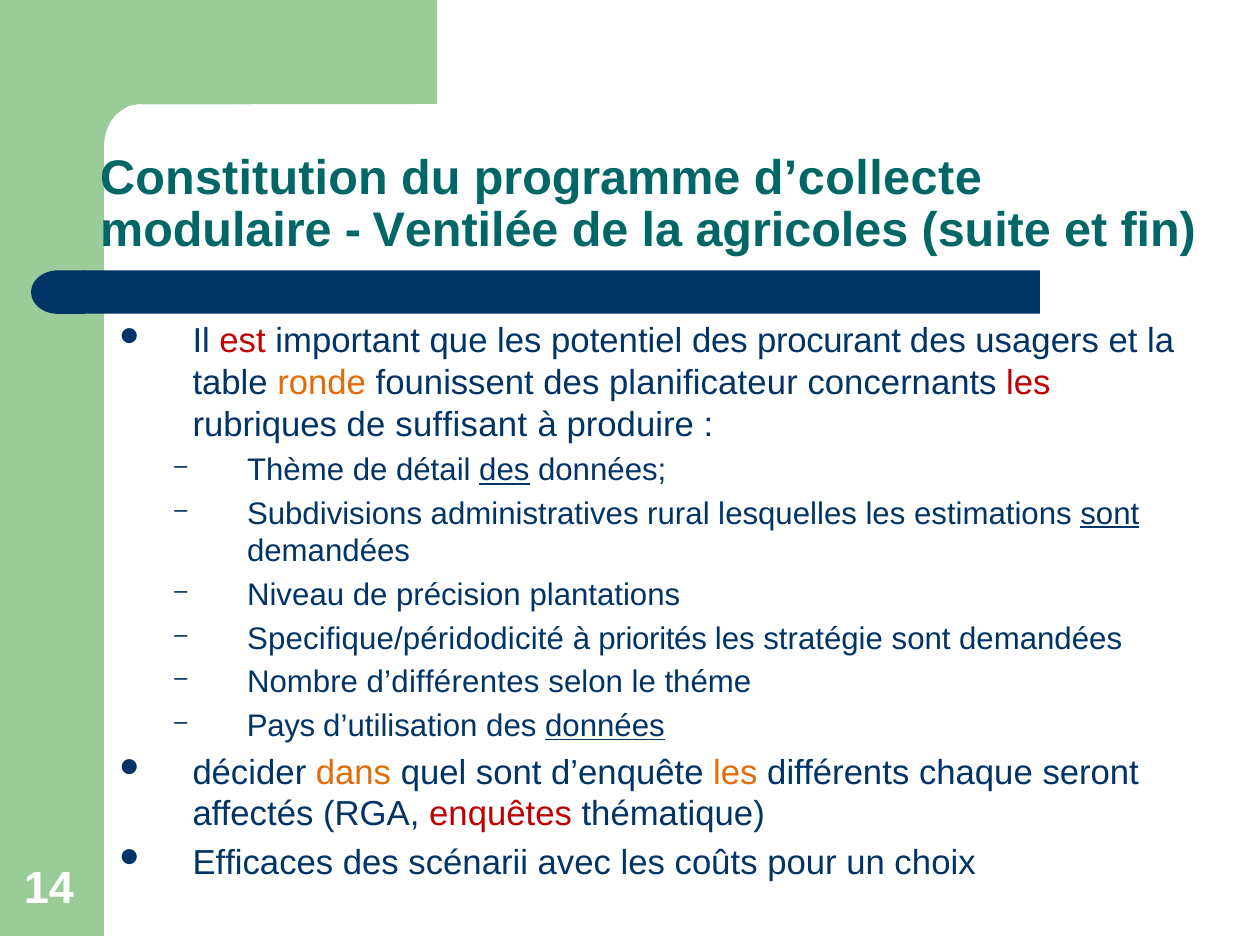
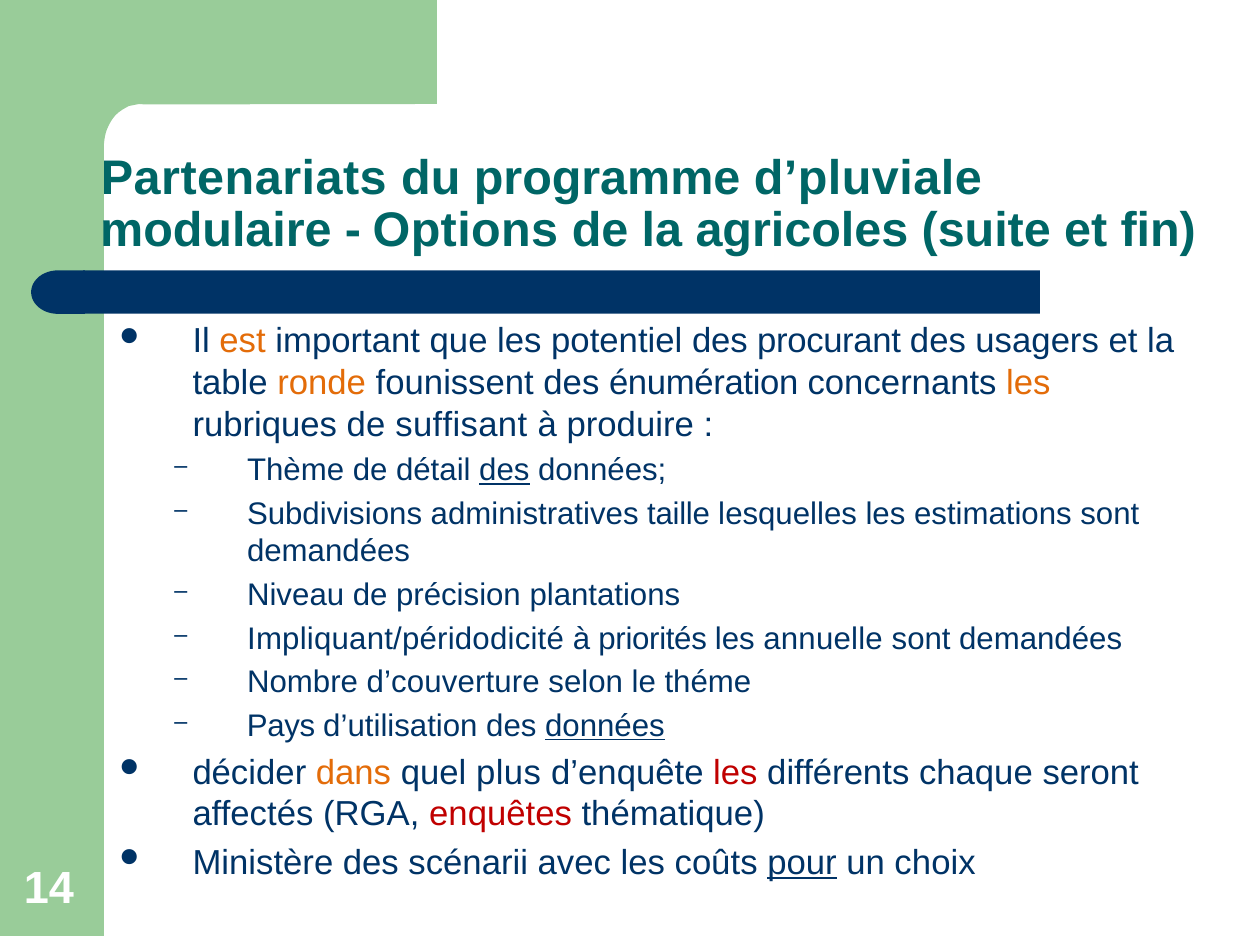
Constitution: Constitution -> Partenariats (244, 178)
d’collecte: d’collecte -> d’pluviale (868, 178)
Ventilée: Ventilée -> Options (465, 230)
est colour: red -> orange (243, 341)
planificateur: planificateur -> énumération (704, 383)
les colour: red -> orange (1028, 383)
rural: rural -> taille (679, 514)
sont underline: present -> none (1110, 514)
Specifique/péridodicité: Specifique/péridodicité -> Impliquant/péridodicité (406, 639)
stratégie: stratégie -> annuelle (823, 639)
d’différentes: d’différentes -> d’couverture (453, 682)
quel sont: sont -> plus (509, 773)
les colour: orange -> red (735, 773)
Efficaces: Efficaces -> Ministère (263, 863)
pour underline: none -> present (802, 863)
